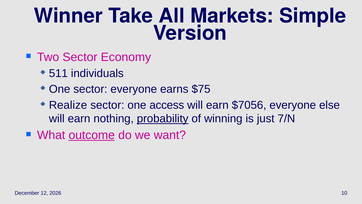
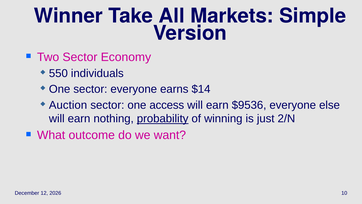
511: 511 -> 550 (58, 73)
$75: $75 -> $14 (201, 89)
Realize: Realize -> Auction (68, 105)
$7056: $7056 -> $9536 (249, 105)
7/N: 7/N -> 2/N (286, 118)
outcome underline: present -> none (92, 135)
